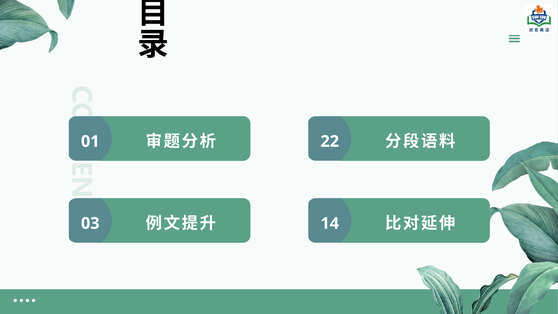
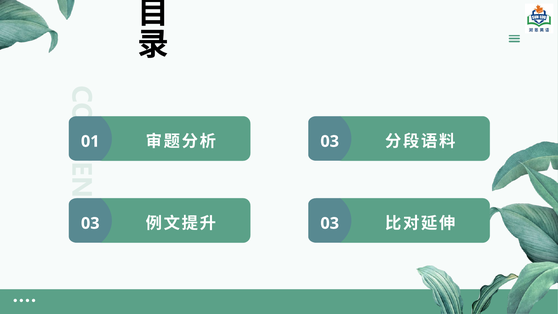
22: 22 -> 03 (330, 141)
14: 14 -> 03 (330, 223)
